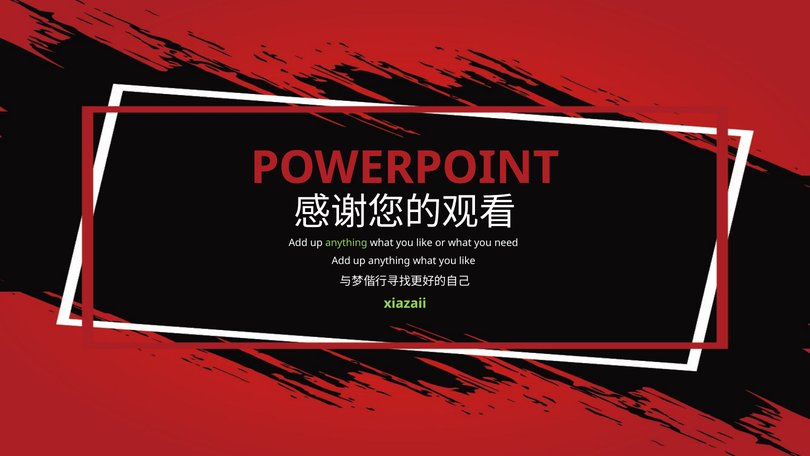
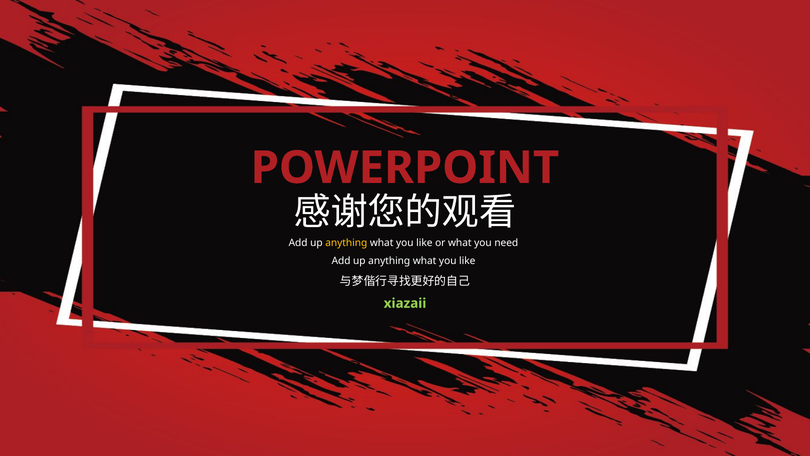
anything colour: light green -> yellow (346, 243)
